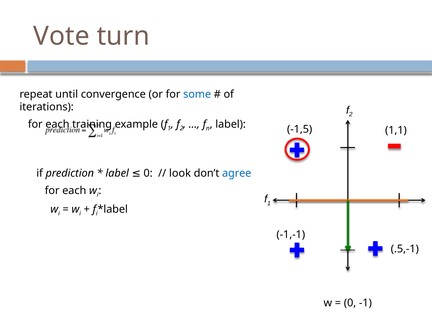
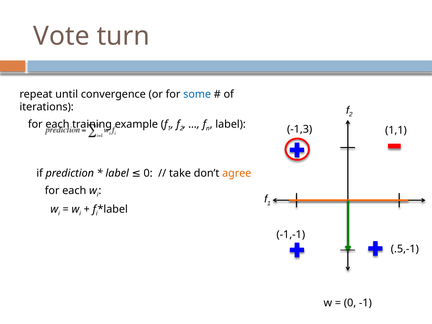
-1,5: -1,5 -> -1,3 (300, 129)
look: look -> take (180, 173)
agree colour: blue -> orange (237, 173)
